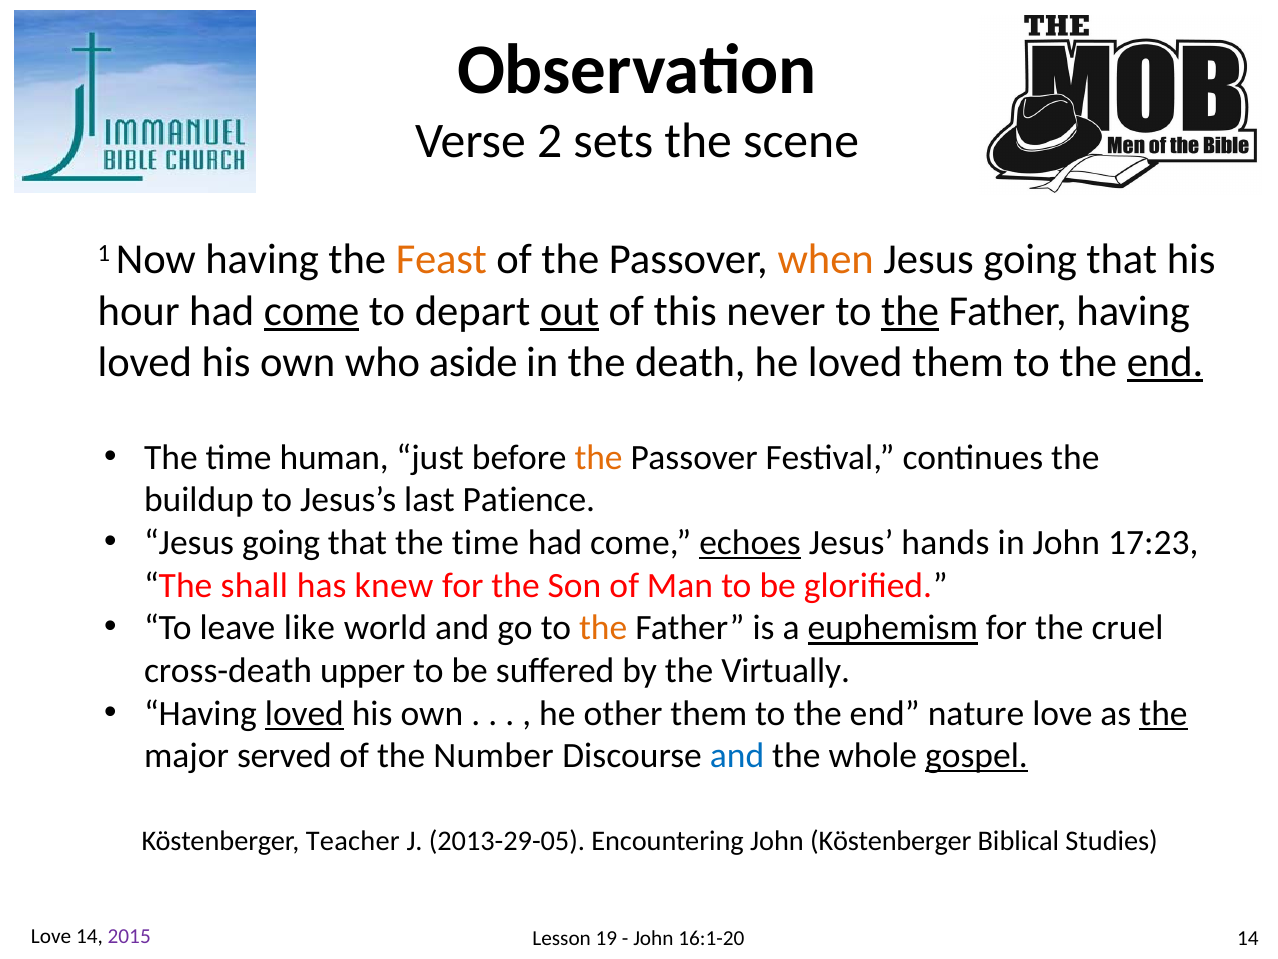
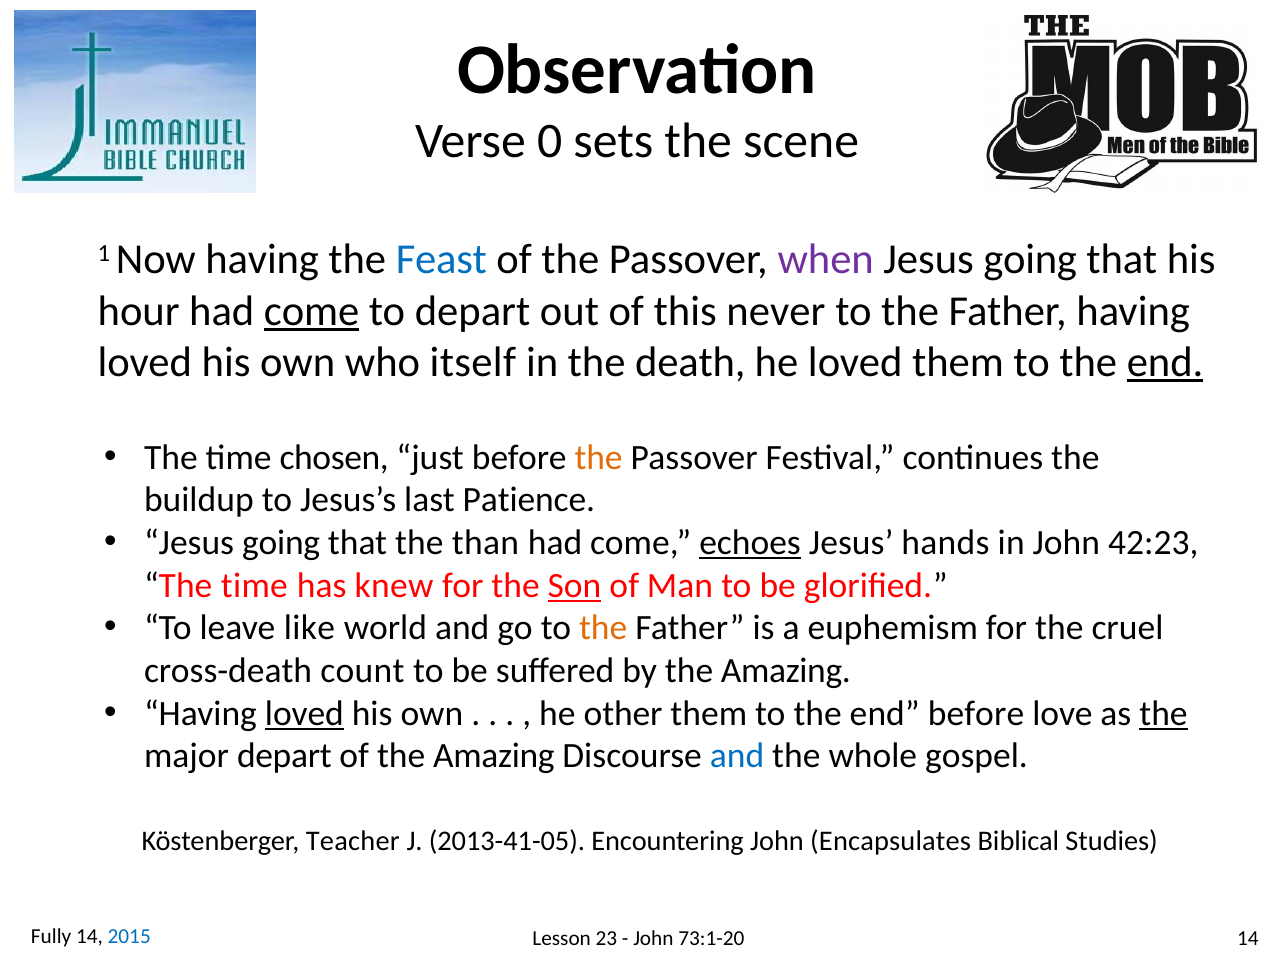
2: 2 -> 0 (550, 141)
Feast colour: orange -> blue (441, 260)
when colour: orange -> purple (826, 260)
out underline: present -> none (569, 311)
the underline: present -> none (910, 311)
aside: aside -> itself (473, 362)
human: human -> chosen (334, 457)
that the time: time -> than (485, 543)
17:23: 17:23 -> 42:23 (1153, 543)
shall: shall -> time (254, 585)
Son underline: none -> present (574, 585)
euphemism underline: present -> none (893, 628)
upper: upper -> count (362, 670)
by the Virtually: Virtually -> Amazing (786, 670)
end nature: nature -> before (976, 713)
major served: served -> depart (284, 756)
of the Number: Number -> Amazing (494, 756)
gospel underline: present -> none (977, 756)
2013-29-05: 2013-29-05 -> 2013-41-05 (507, 840)
John Köstenberger: Köstenberger -> Encapsulates (891, 840)
Love: Love -> Fully (51, 936)
2015 colour: purple -> blue (129, 936)
19: 19 -> 23 (606, 937)
16:1-20: 16:1-20 -> 73:1-20 (711, 937)
